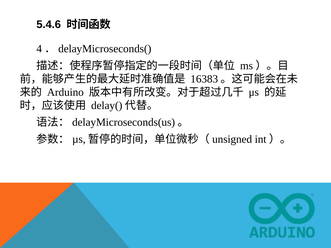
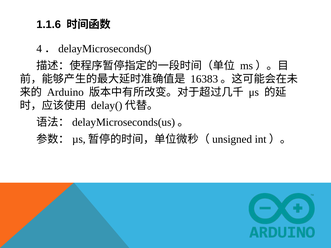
5.4.6: 5.4.6 -> 1.1.6 (49, 24)
